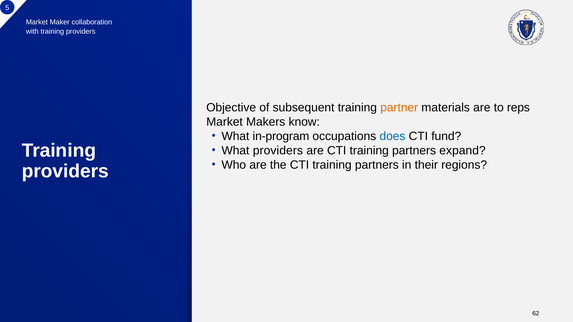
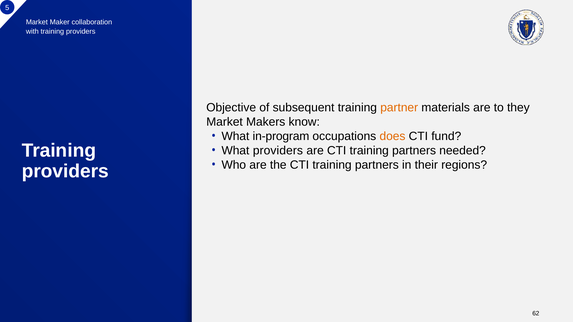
reps: reps -> they (518, 108)
does colour: blue -> orange (392, 136)
expand: expand -> needed (463, 151)
